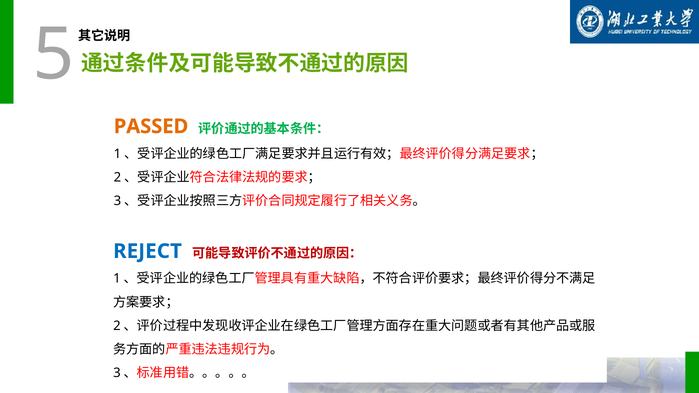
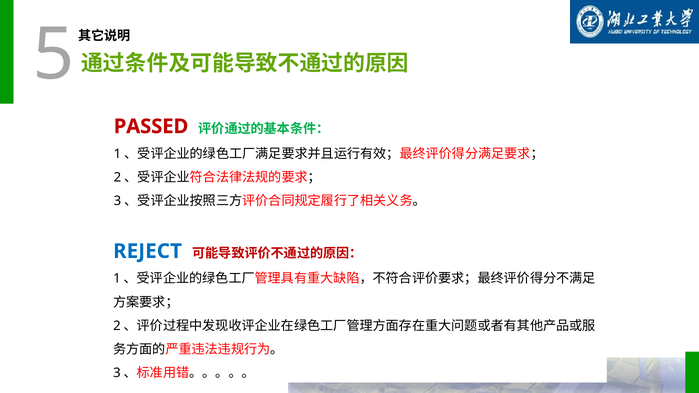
PASSED colour: orange -> red (151, 126)
